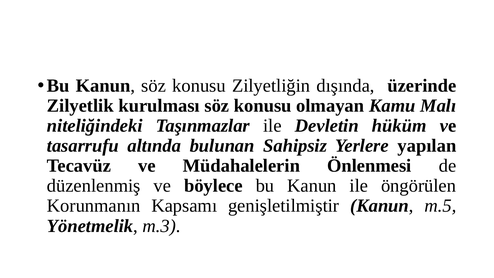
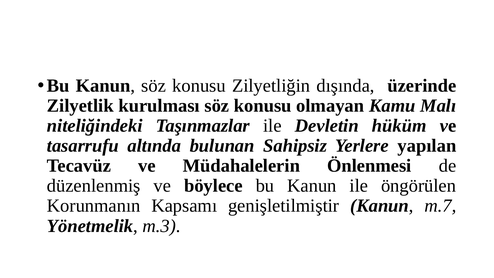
m.5: m.5 -> m.7 (440, 206)
